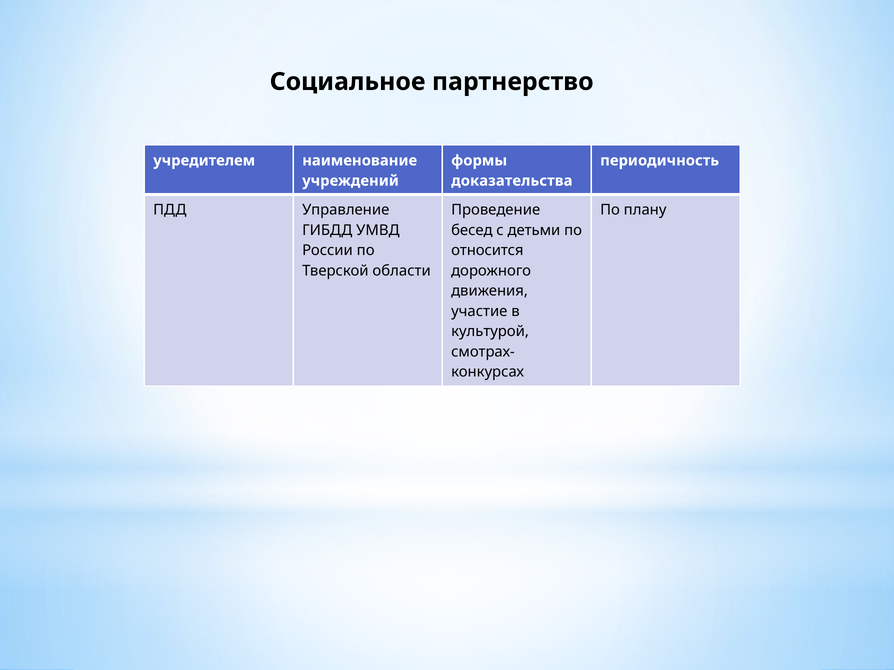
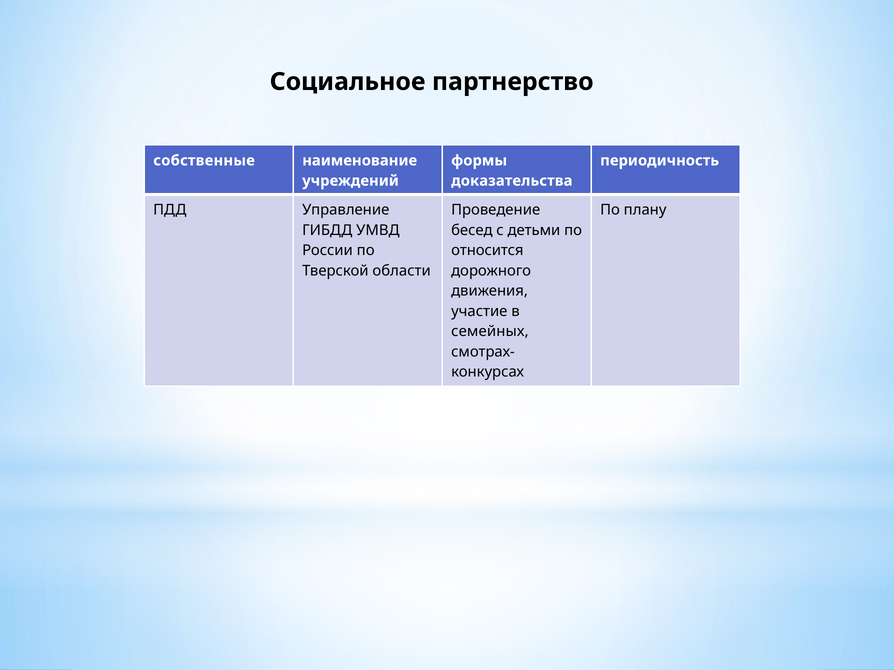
учредителем: учредителем -> собственные (204, 161)
культурой: культурой -> семейных (490, 332)
